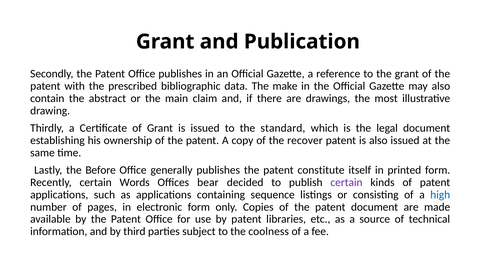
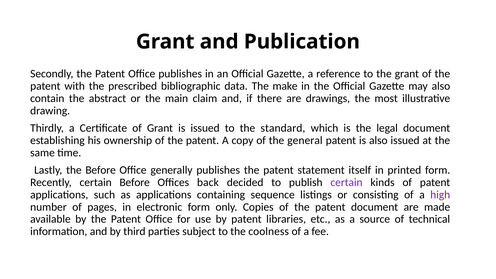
recover: recover -> general (305, 140)
constitute: constitute -> statement (321, 170)
certain Words: Words -> Before (135, 182)
bear: bear -> back (208, 182)
high colour: blue -> purple (440, 195)
